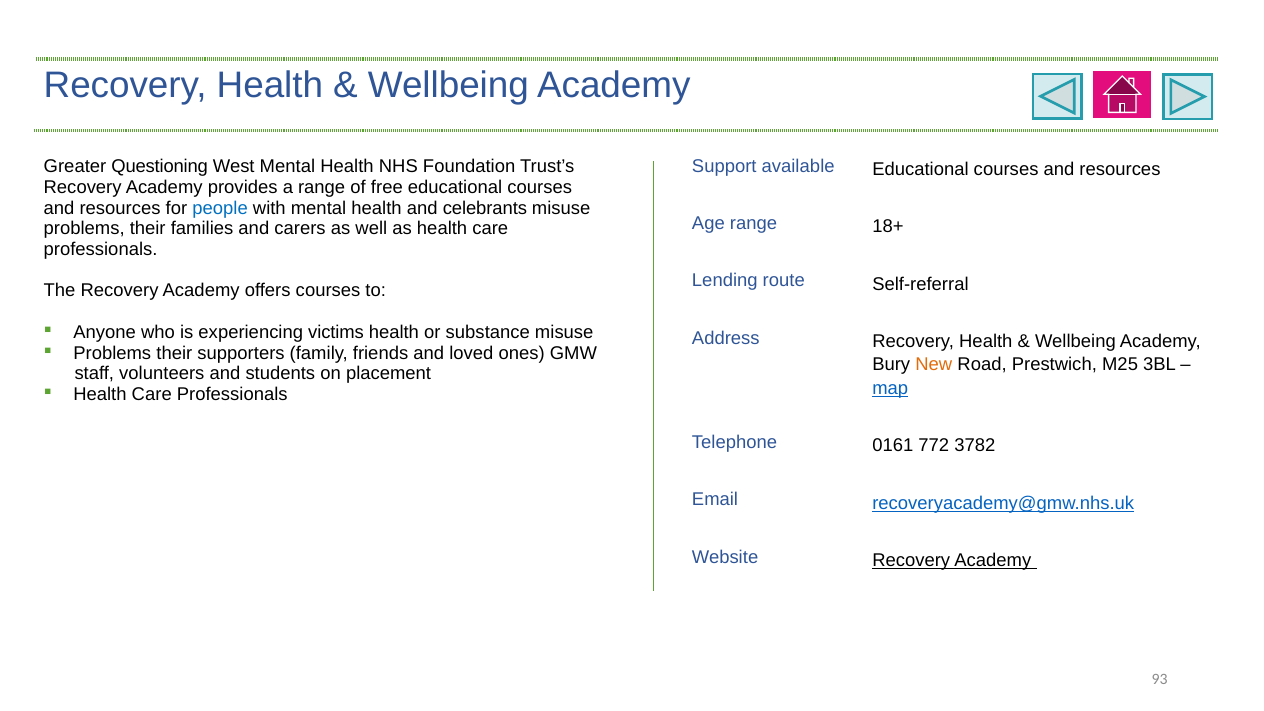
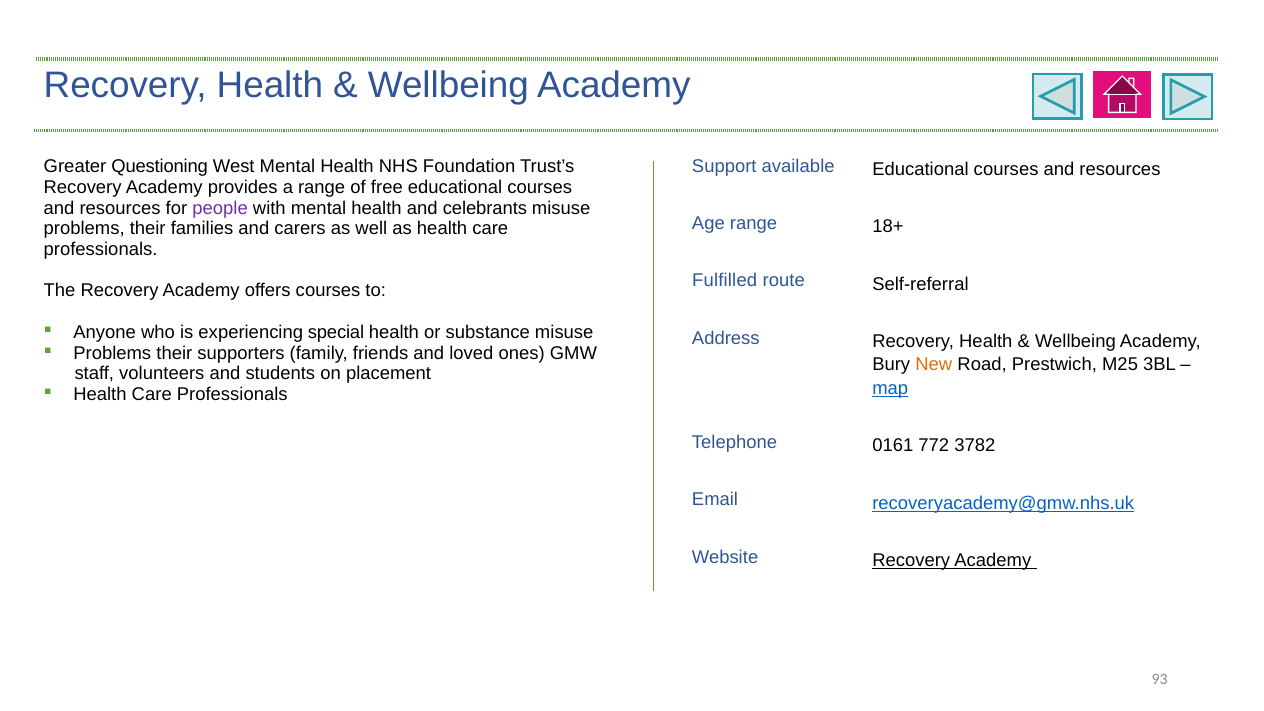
people colour: blue -> purple (220, 208)
Lending: Lending -> Fulfilled (725, 281)
victims: victims -> special (336, 332)
